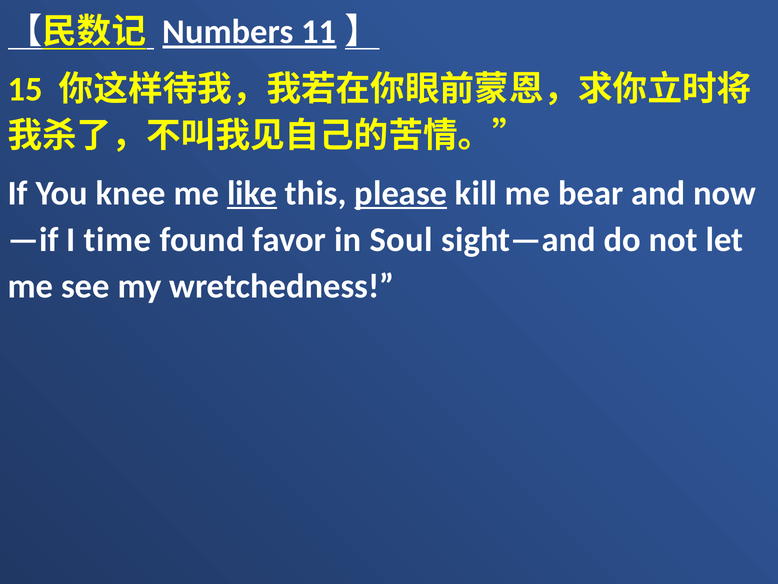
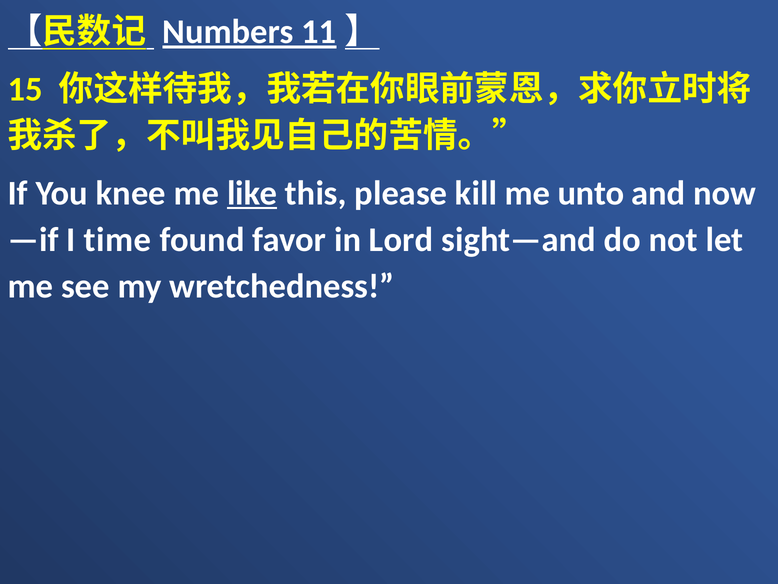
please underline: present -> none (401, 193)
bear: bear -> unto (591, 193)
Soul: Soul -> Lord (401, 240)
